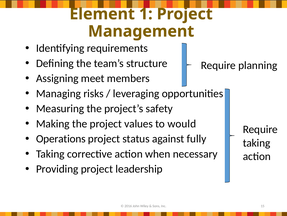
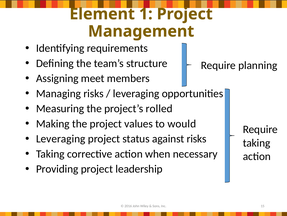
safety: safety -> rolled (159, 108)
Operations: Operations -> Leveraging (61, 138)
against fully: fully -> risks (197, 138)
